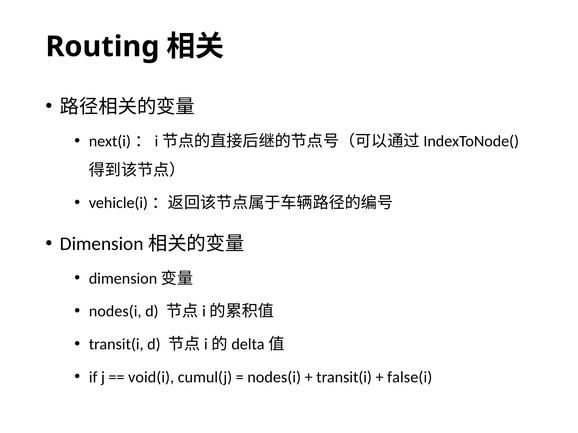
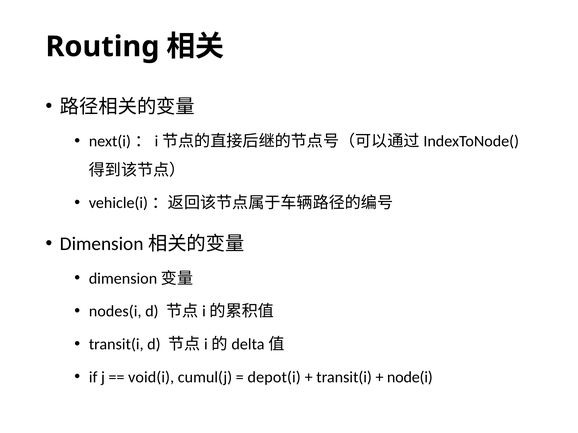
nodes(i: nodes(i -> depot(i (274, 378)
false(i: false(i -> node(i (410, 378)
